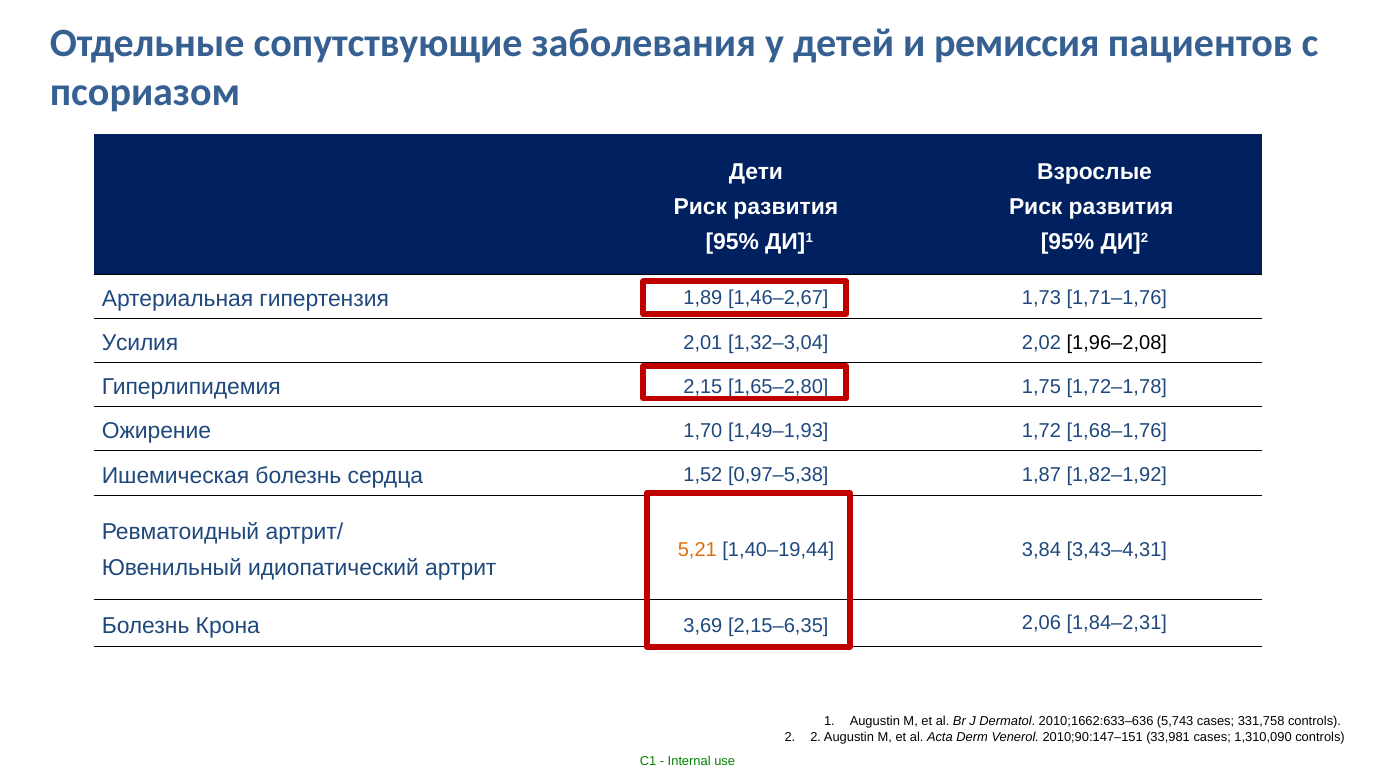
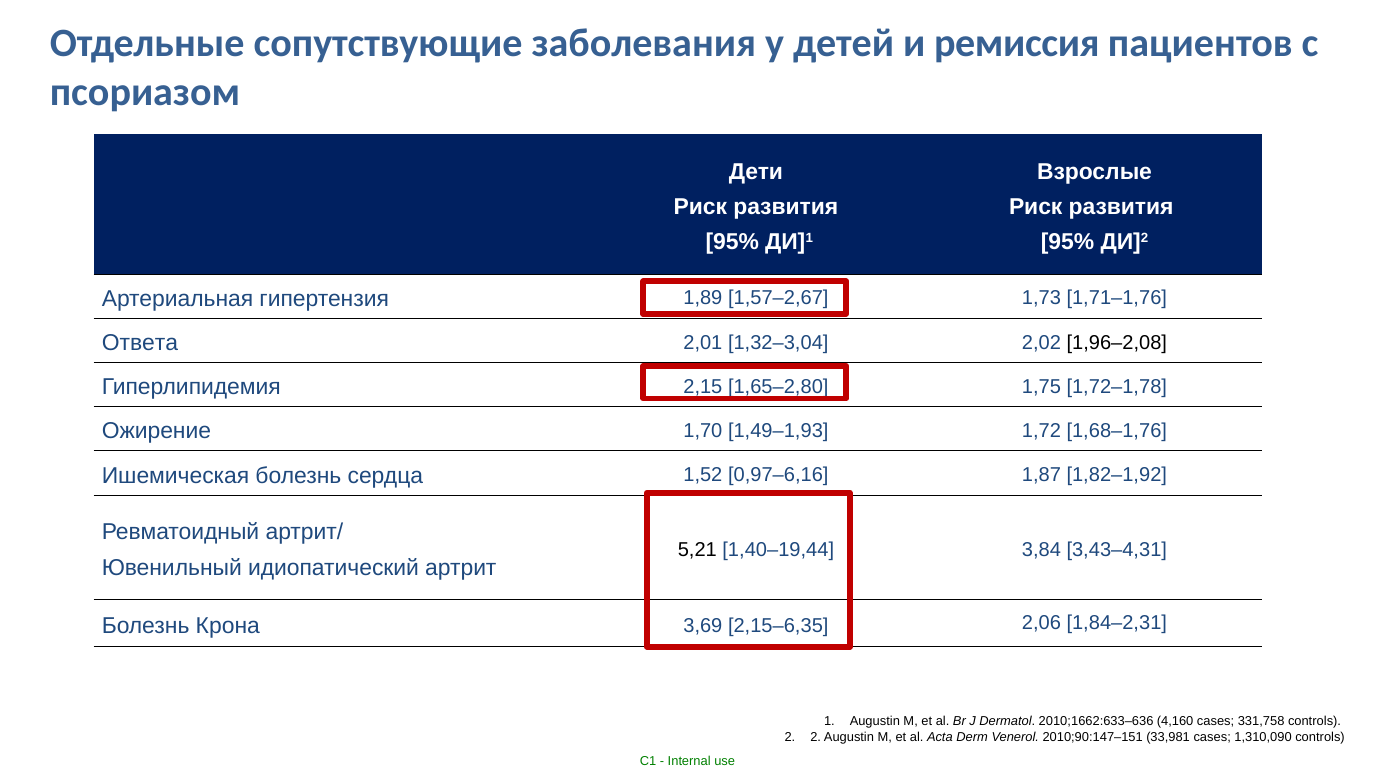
1,46–2,67: 1,46–2,67 -> 1,57–2,67 (778, 298)
Усилия: Усилия -> Ответа (140, 343)
0,97–5,38: 0,97–5,38 -> 0,97–6,16 (778, 475)
5,21 colour: orange -> black (697, 549)
5,743: 5,743 -> 4,160 (1175, 721)
